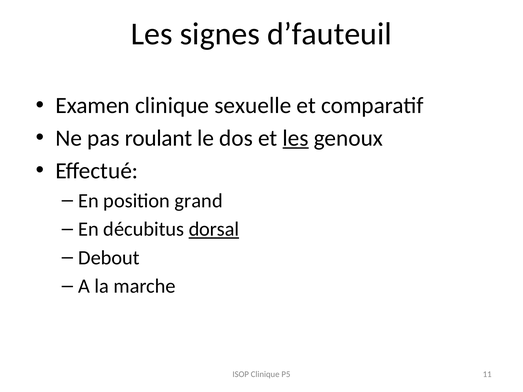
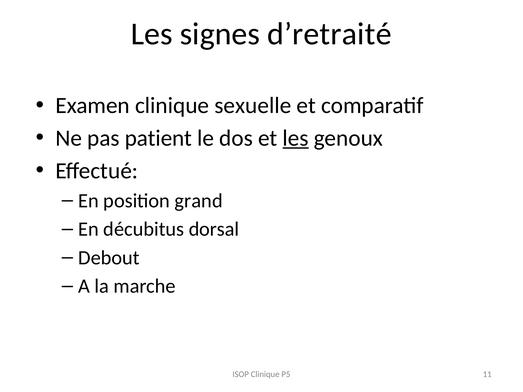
d’fauteuil: d’fauteuil -> d’retraité (329, 34)
roulant: roulant -> patient (158, 138)
dorsal underline: present -> none (214, 229)
